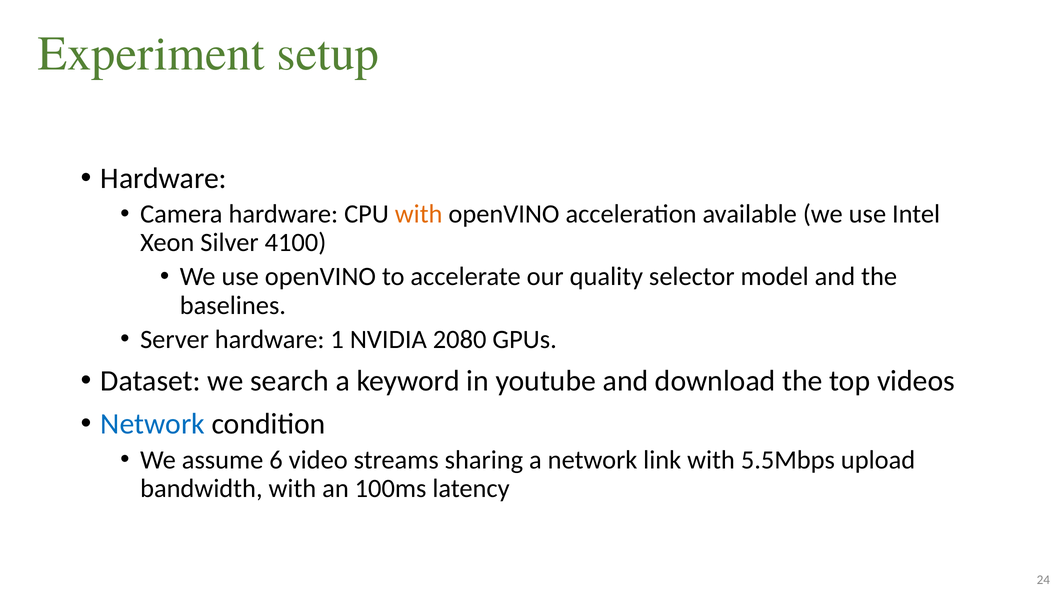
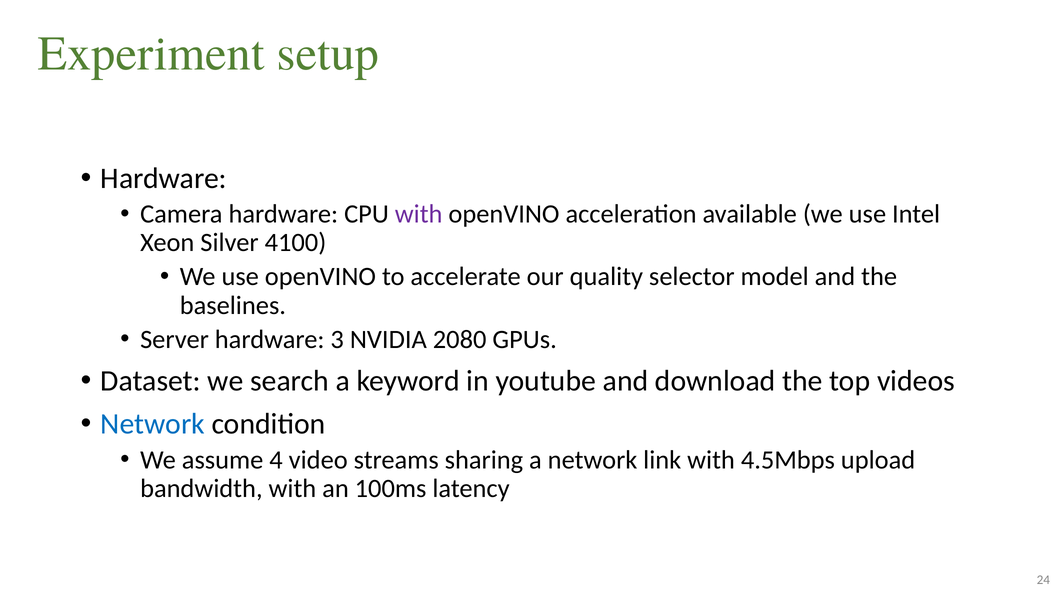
with colour: orange -> purple (419, 214)
1: 1 -> 3 (337, 339)
6: 6 -> 4 (276, 460)
5.5Mbps: 5.5Mbps -> 4.5Mbps (788, 460)
